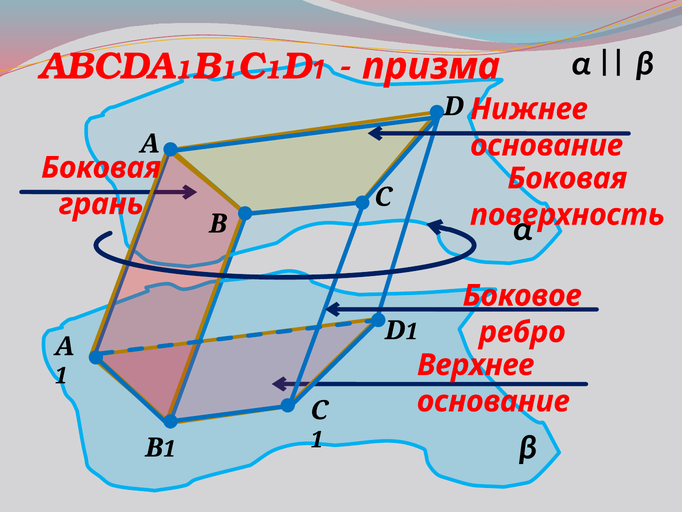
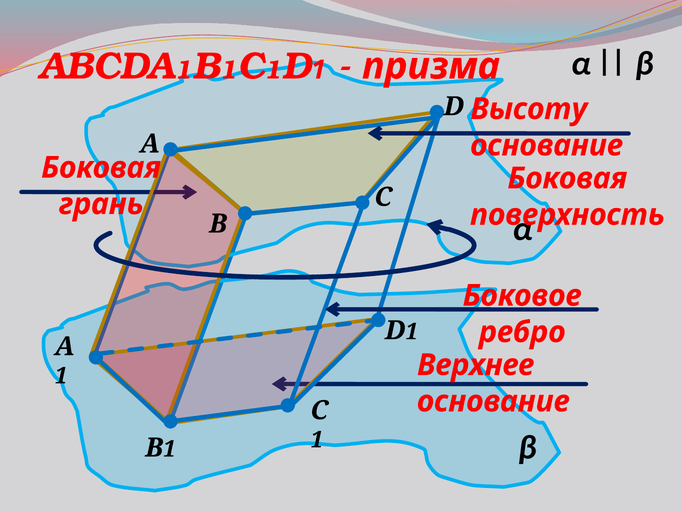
Нижнее: Нижнее -> Высоту (529, 109)
